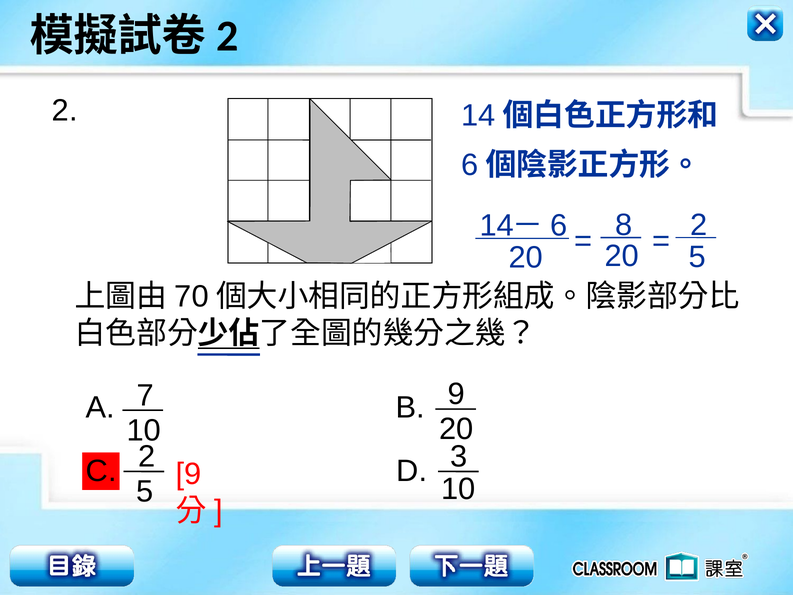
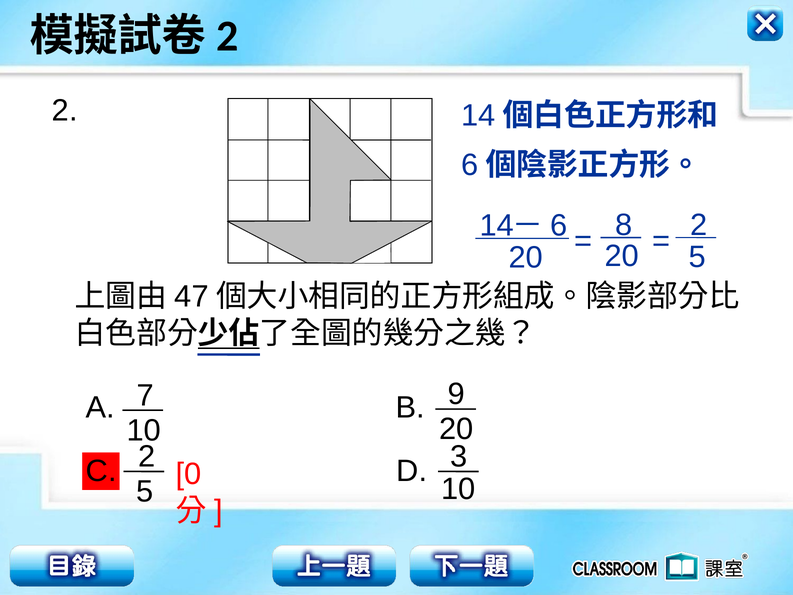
70: 70 -> 47 (192, 296)
9: 9 -> 0 (189, 474)
